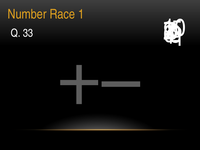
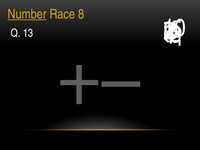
Number underline: none -> present (27, 14)
Race 1: 1 -> 8 (81, 14)
33: 33 -> 13 (28, 33)
